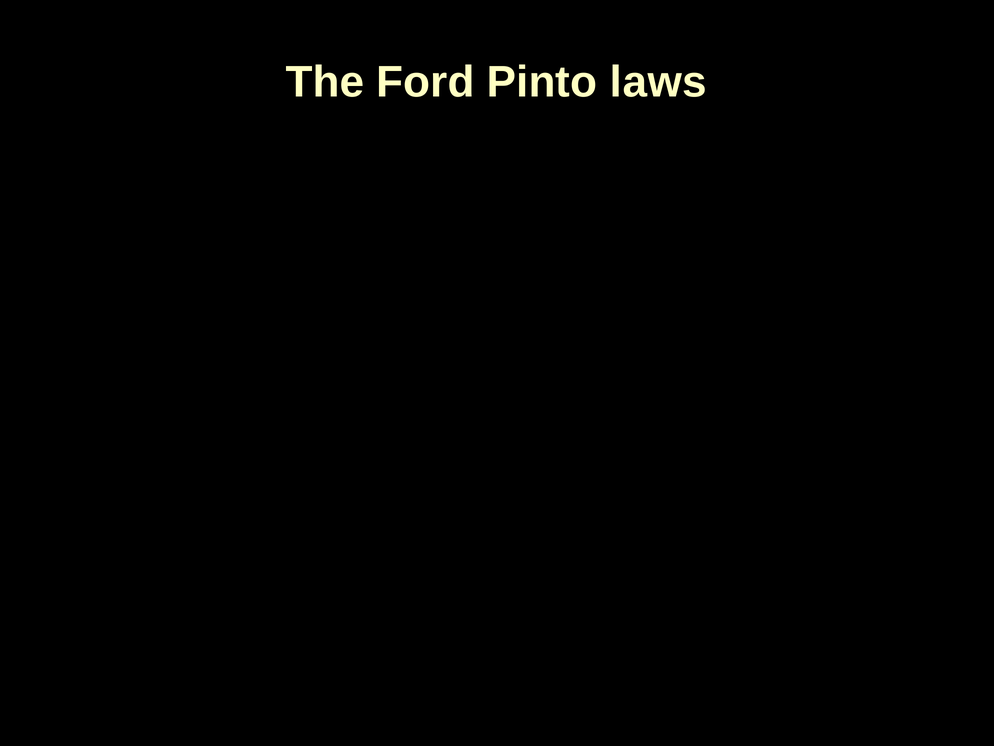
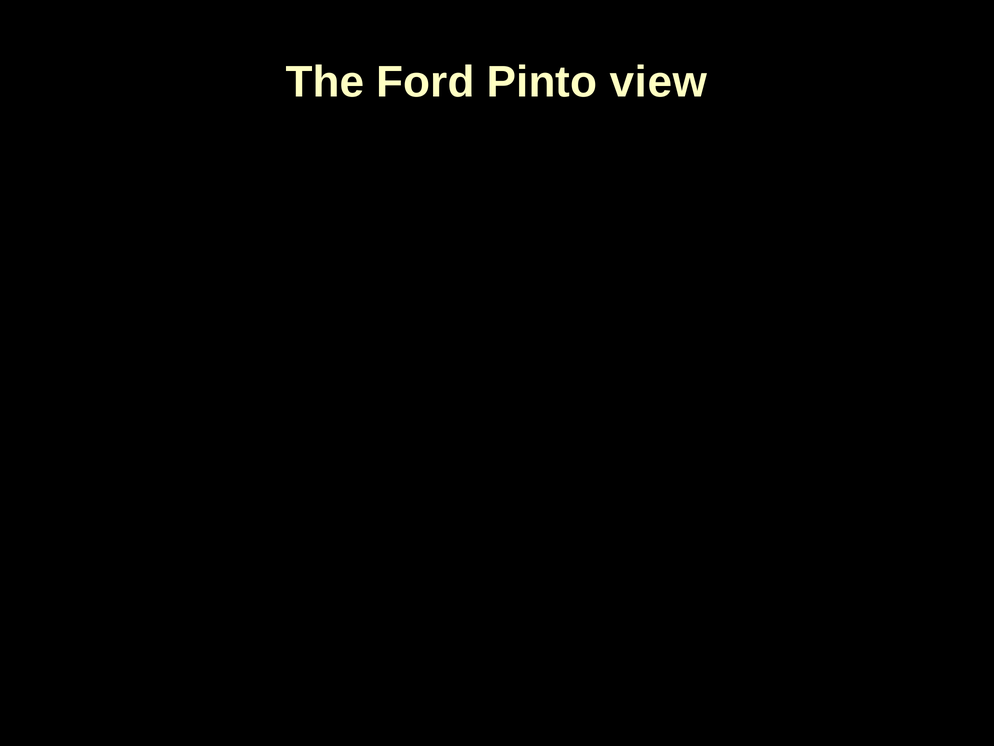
laws: laws -> view (658, 82)
